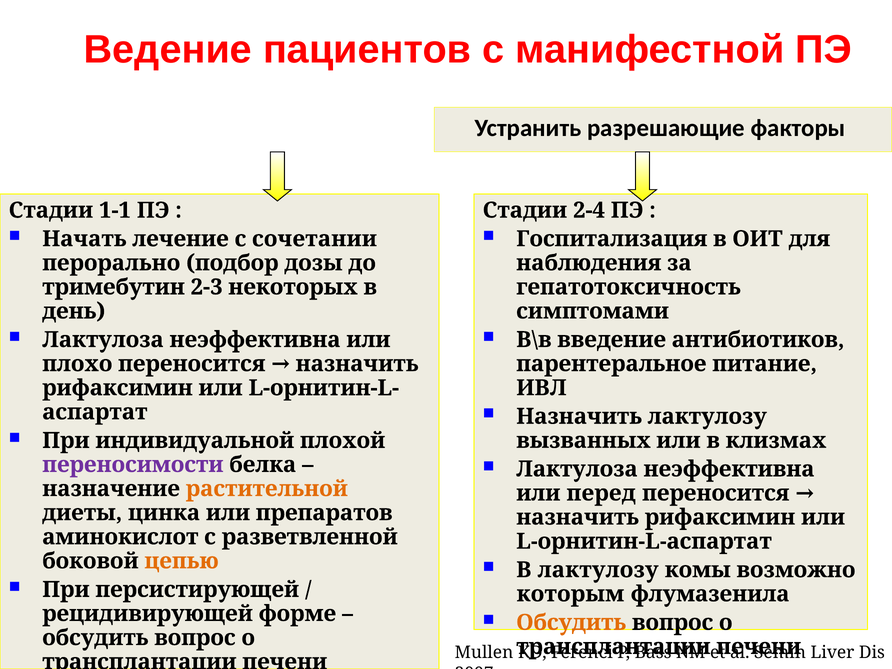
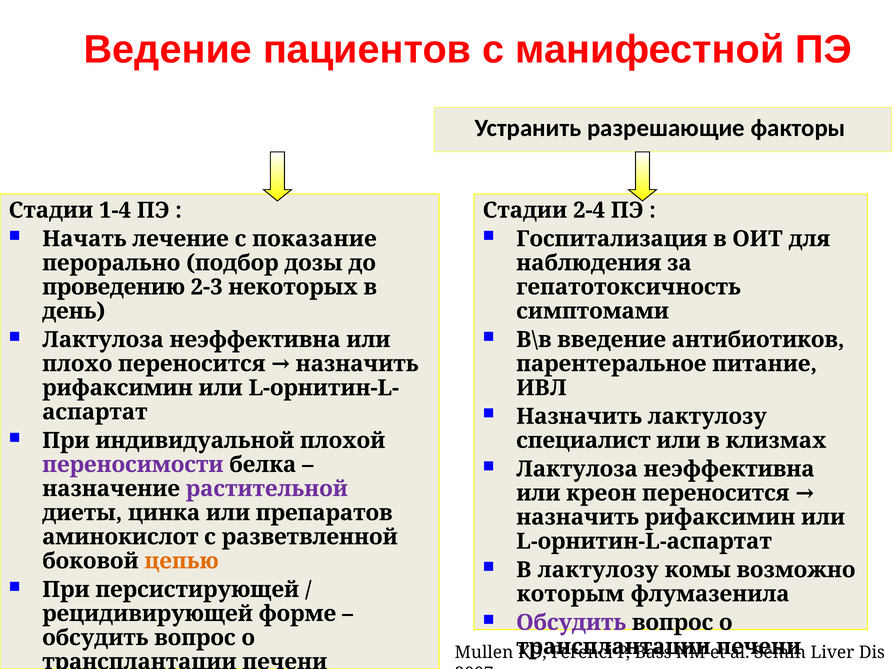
1-1: 1-1 -> 1-4 (115, 210)
сочетании: сочетании -> показание (314, 239)
тримебутин: тримебутин -> проведению (114, 287)
вызванных: вызванных -> специалист (584, 441)
растительной colour: orange -> purple (267, 489)
перед: перед -> креон (601, 493)
Обсудить colour: orange -> purple (571, 623)
